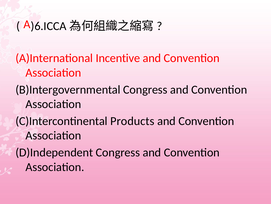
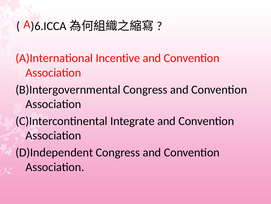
Products: Products -> Integrate (132, 121)
